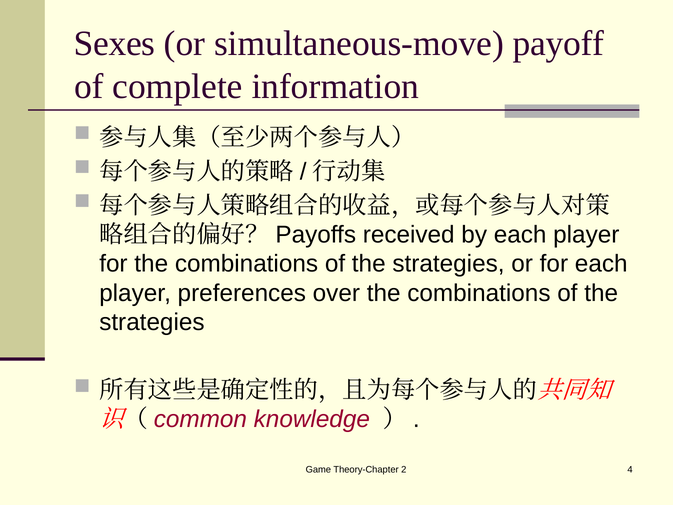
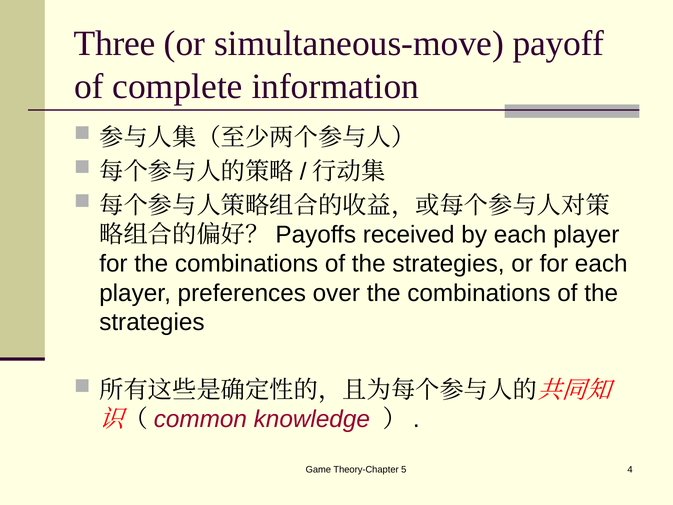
Sexes: Sexes -> Three (115, 44)
2: 2 -> 5 (404, 470)
